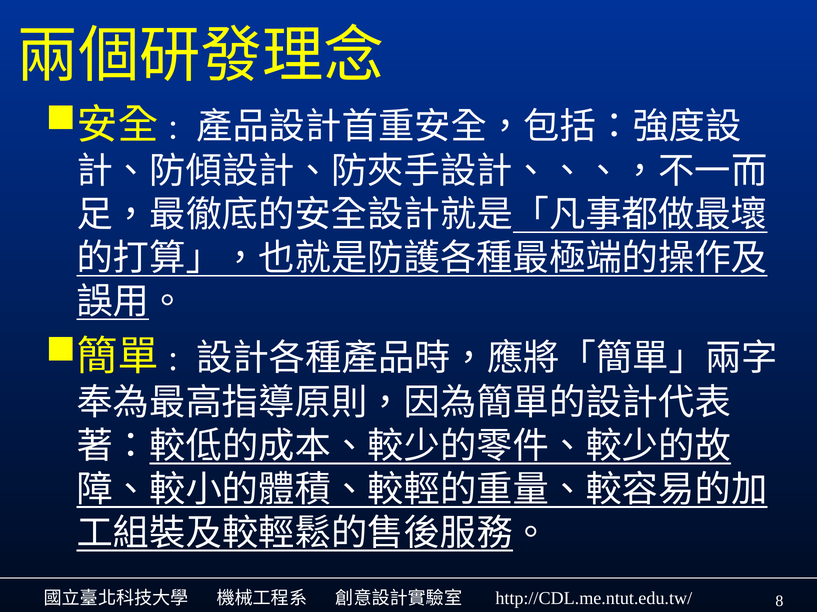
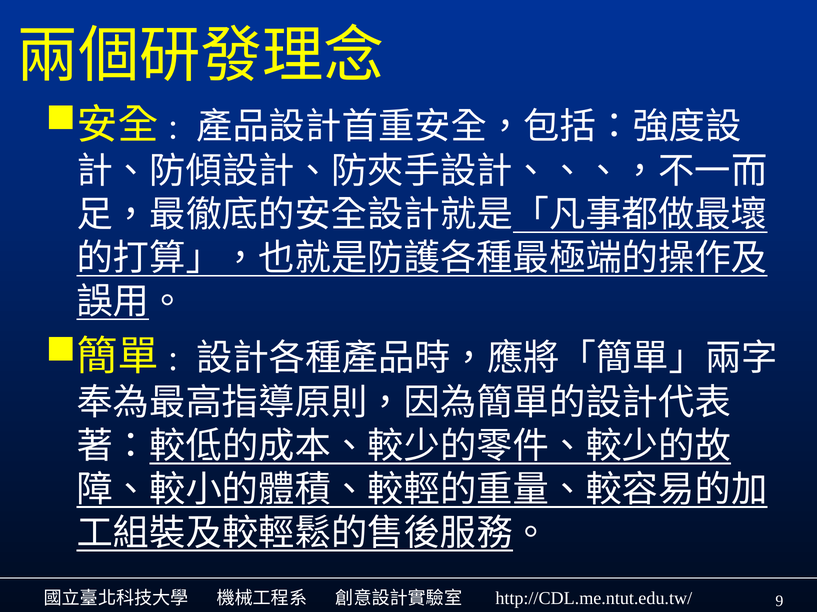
8: 8 -> 9 (779, 602)
